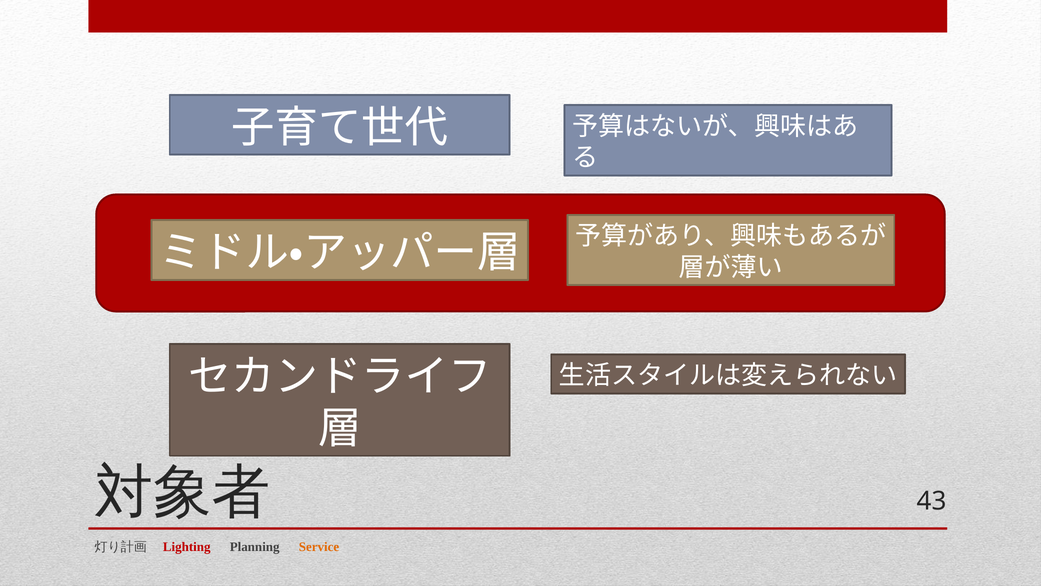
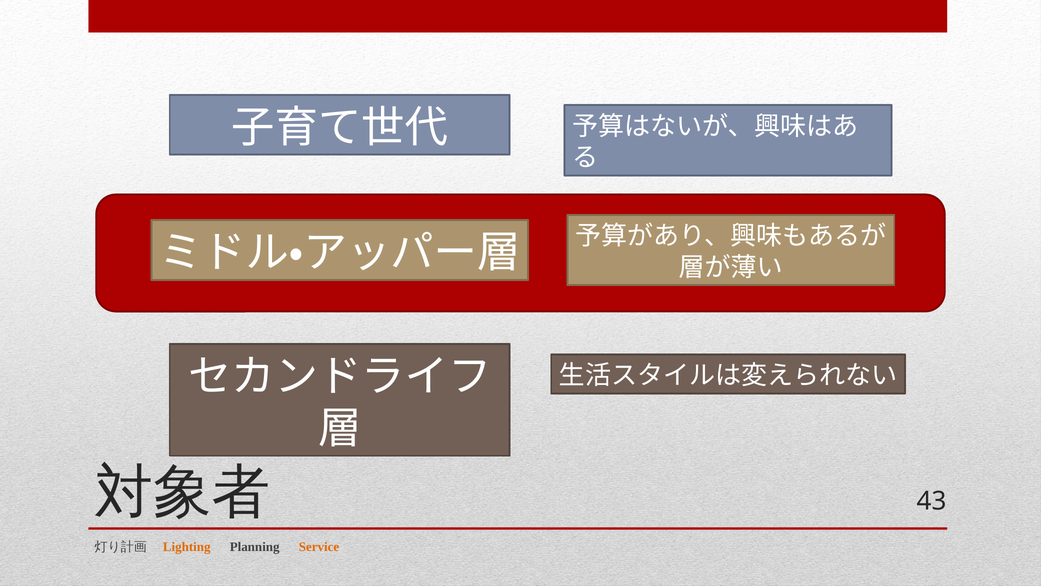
Lighting colour: red -> orange (187, 547)
